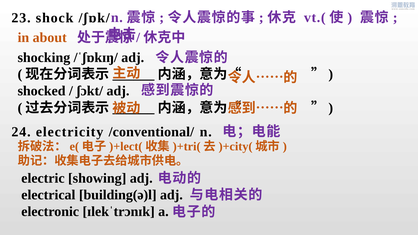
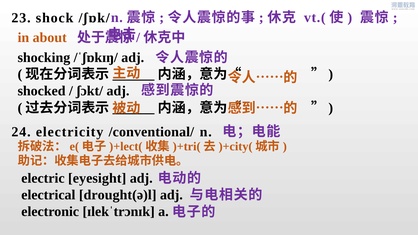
showing: showing -> eyesight (97, 178)
building(ə)l: building(ə)l -> drought(ə)l (118, 195)
